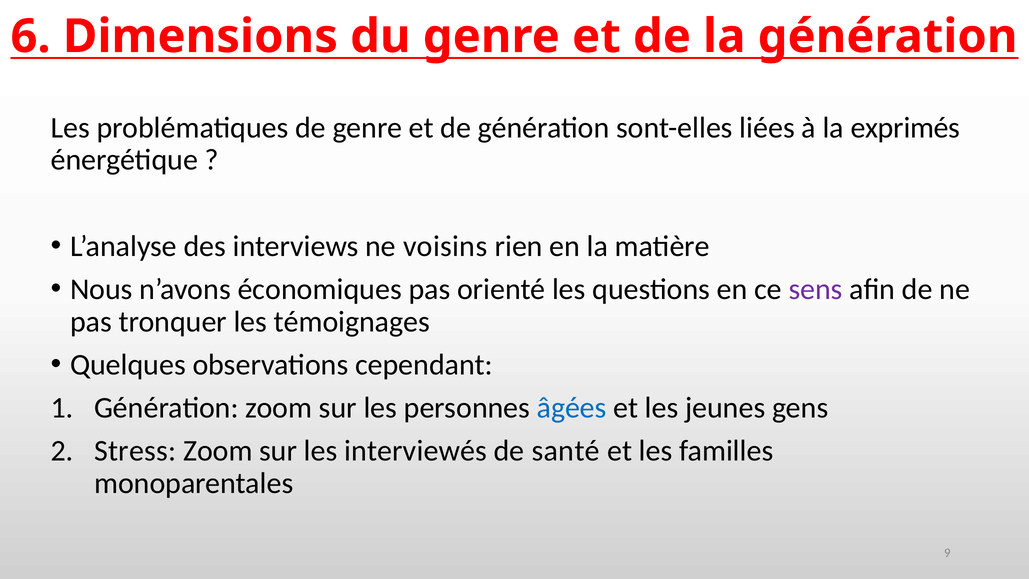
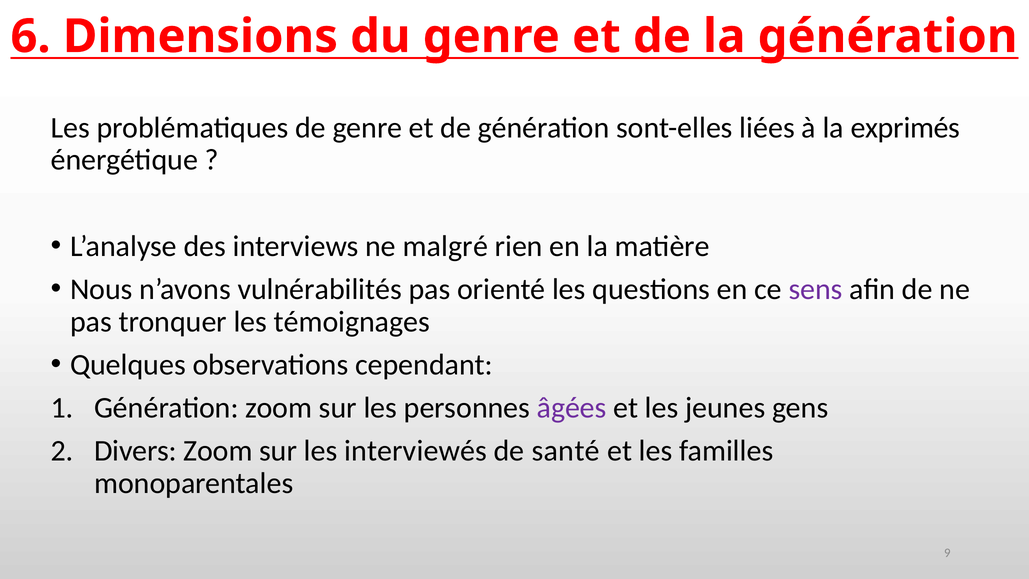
voisins: voisins -> malgré (445, 246)
économiques: économiques -> vulnérabilités (320, 289)
âgées colour: blue -> purple (572, 408)
Stress: Stress -> Divers (135, 451)
